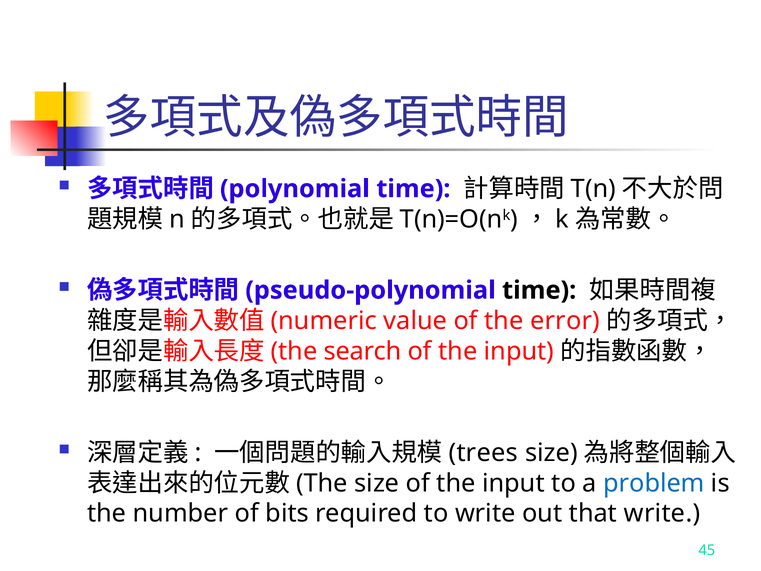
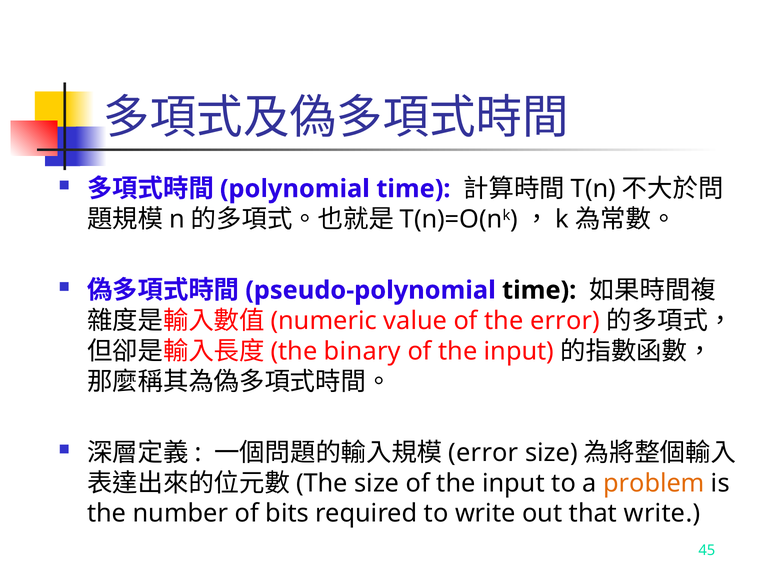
search: search -> binary (362, 351)
trees: trees -> error (483, 453)
problem colour: blue -> orange (654, 483)
